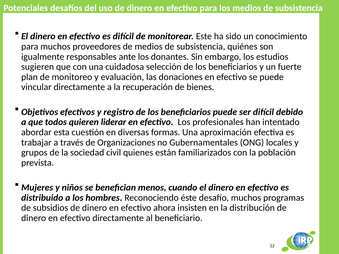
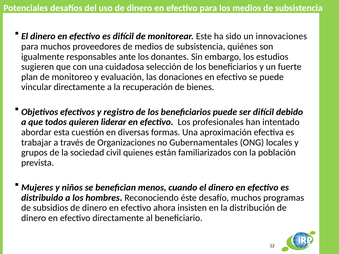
conocimiento: conocimiento -> innovaciones (281, 36)
